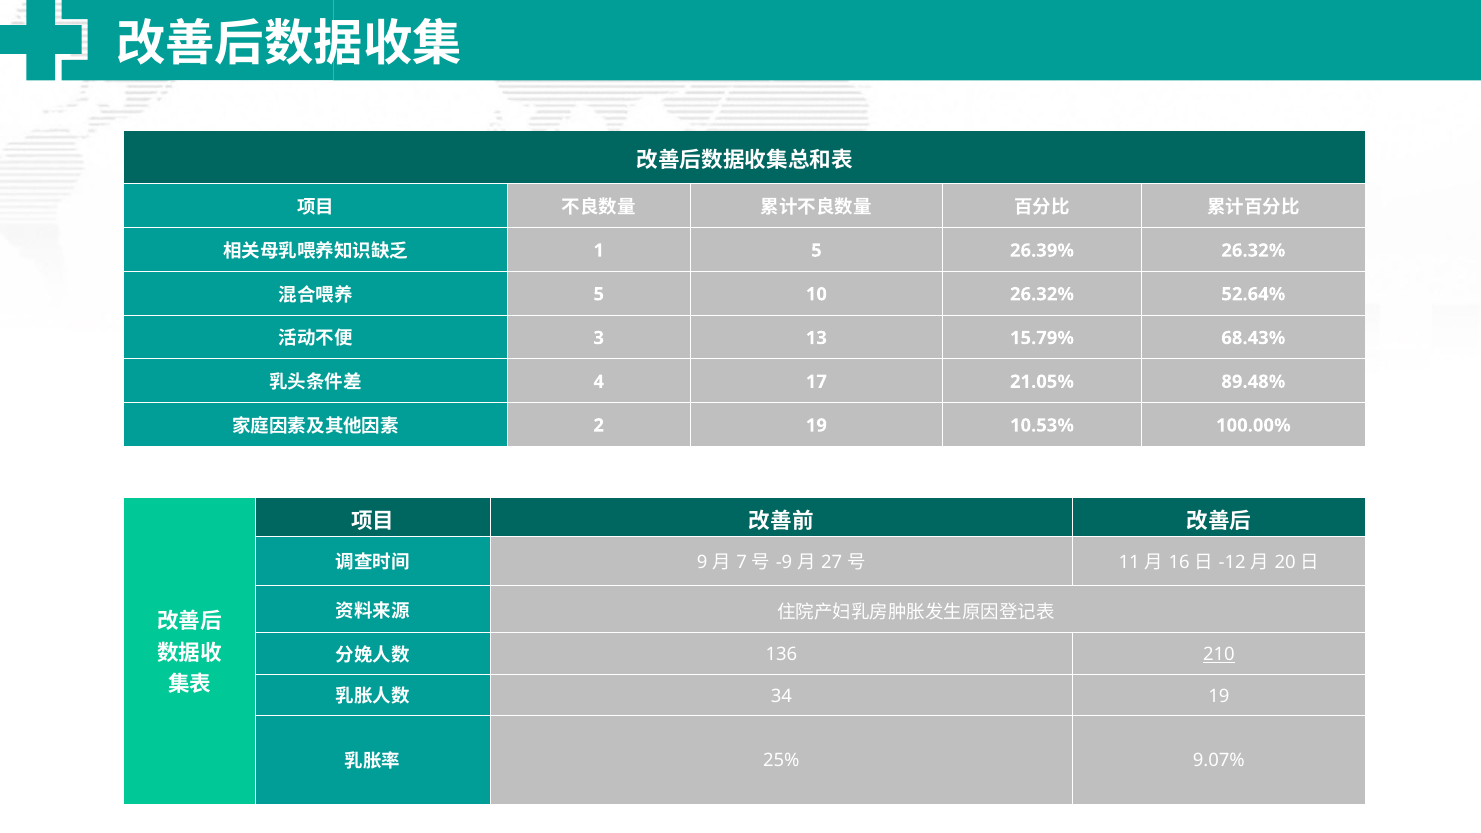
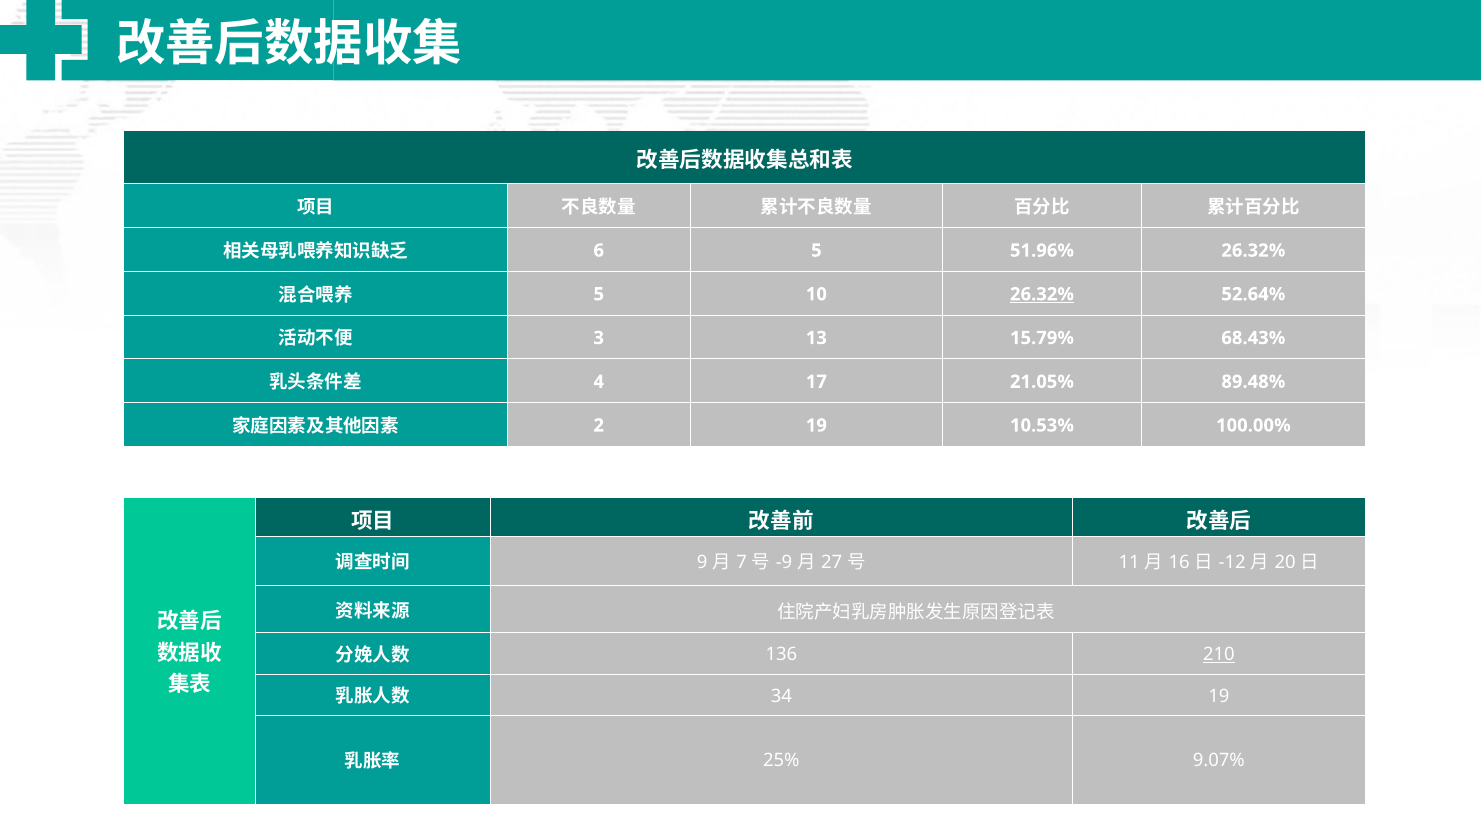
1: 1 -> 6 (599, 251)
26.39%: 26.39% -> 51.96% (1042, 251)
26.32% underline: none -> present (1042, 294)
